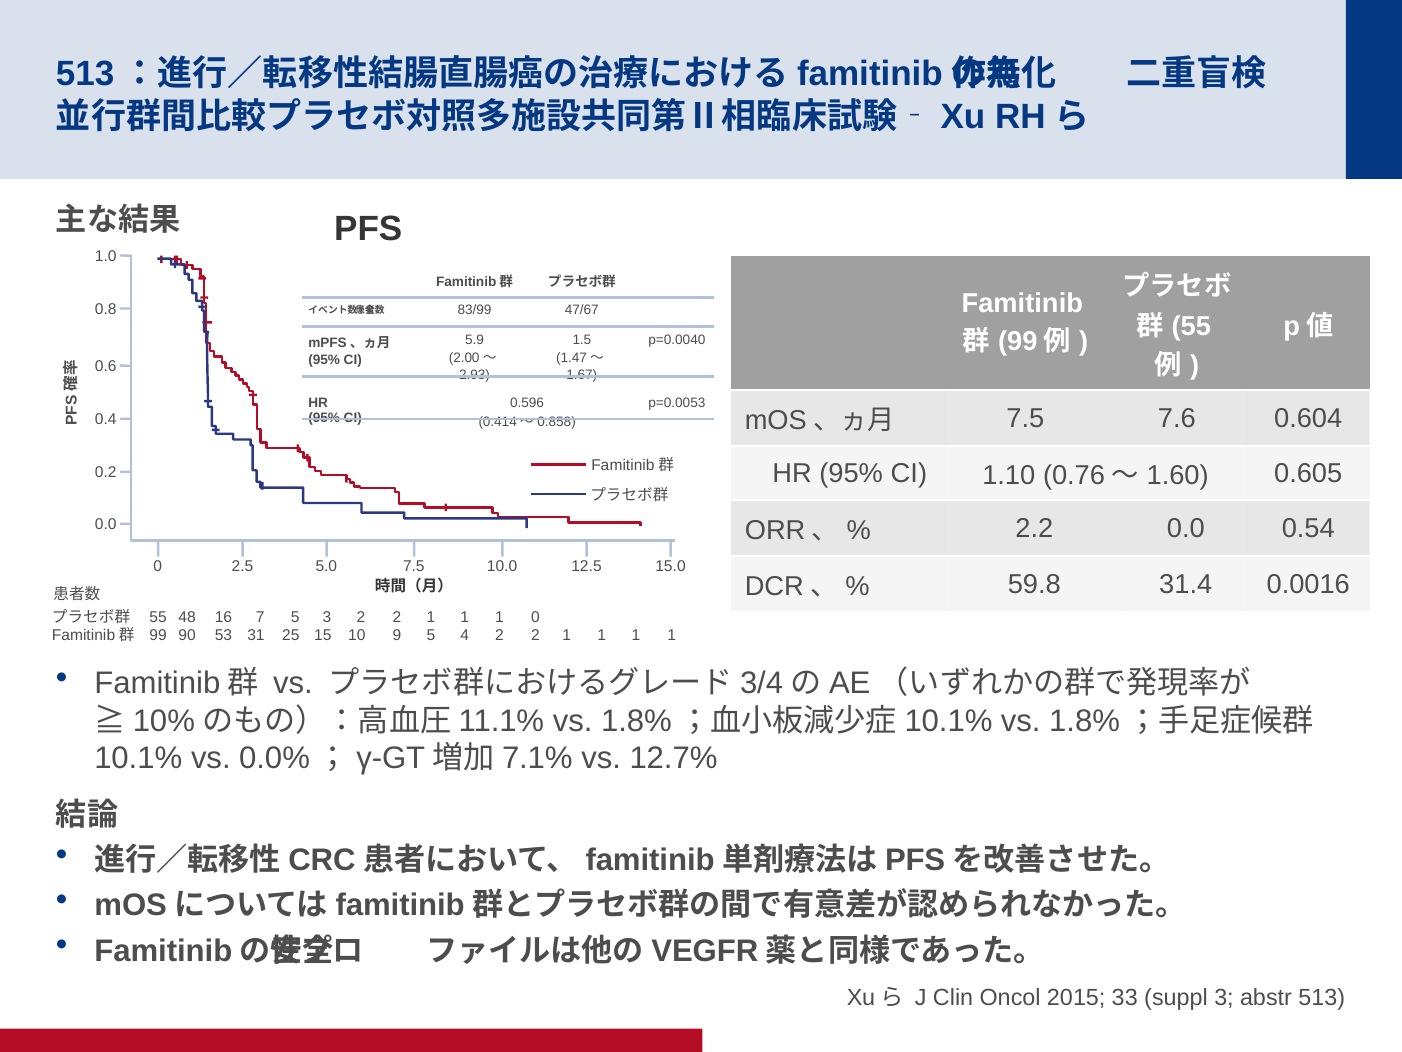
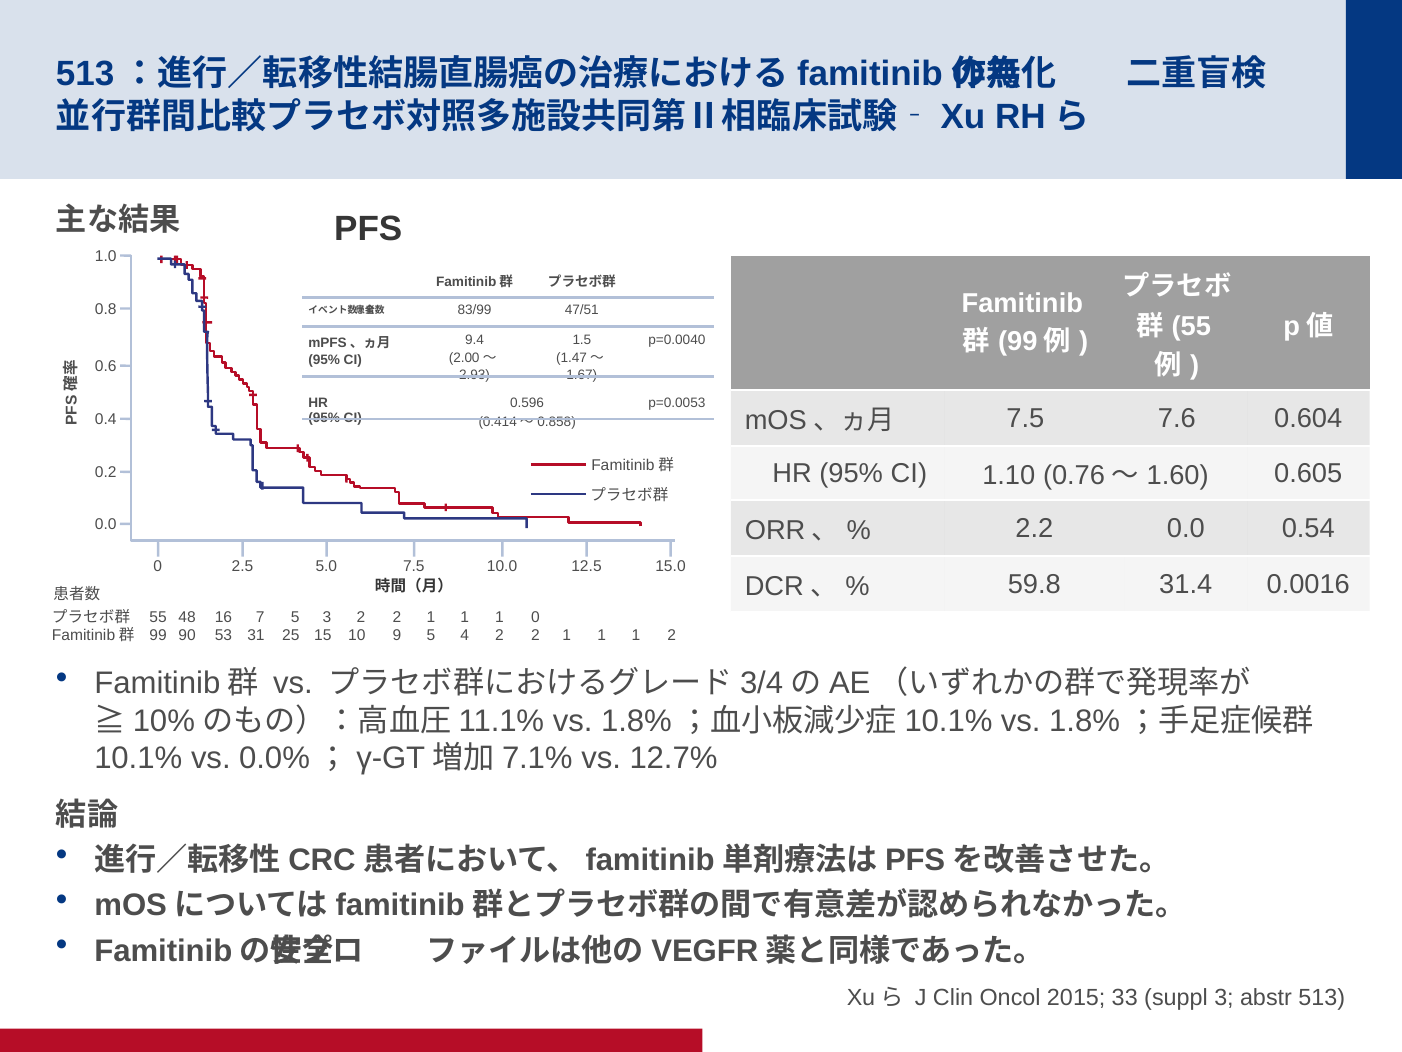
47/67: 47/67 -> 47/51 (582, 309)
5.9: 5.9 -> 9.4 (475, 340)
1 1 1: 1 -> 2 (672, 635)
